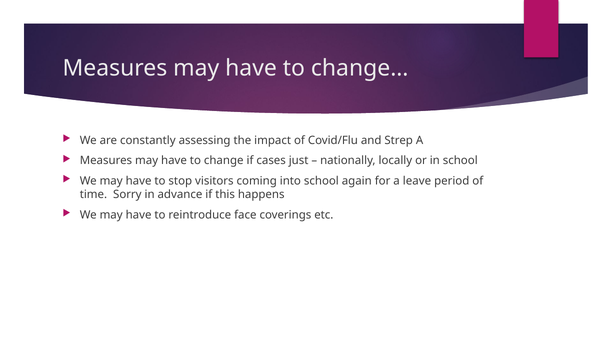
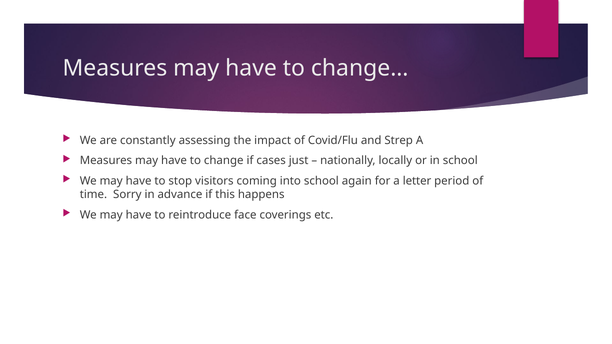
leave: leave -> letter (417, 181)
